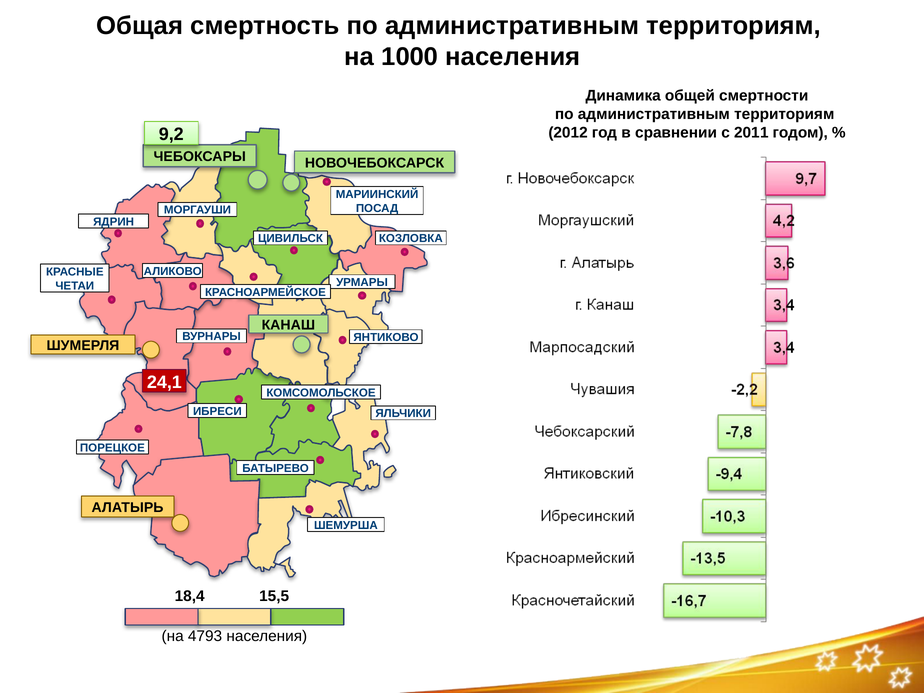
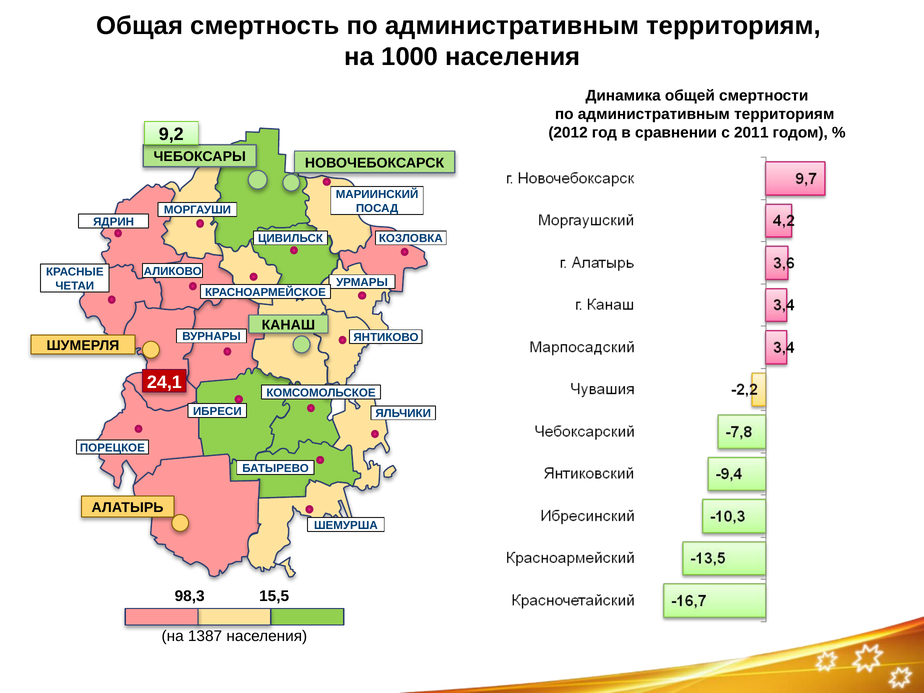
18,4: 18,4 -> 98,3 (190, 596)
4793: 4793 -> 1387 (205, 636)
